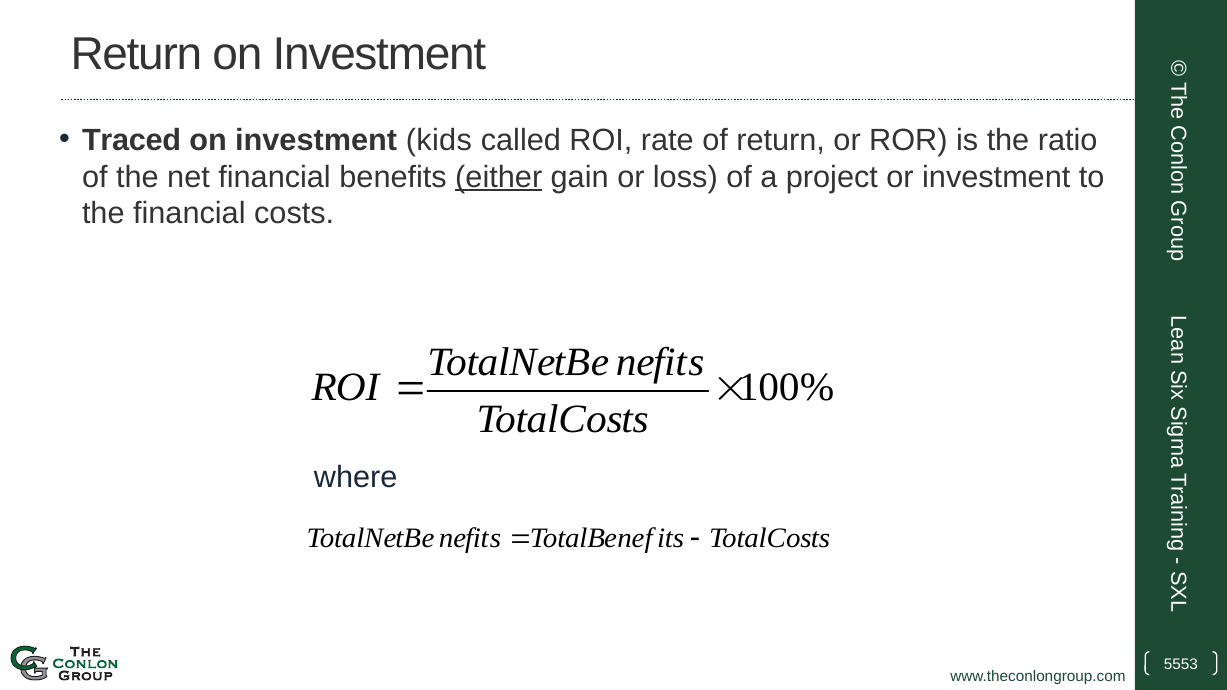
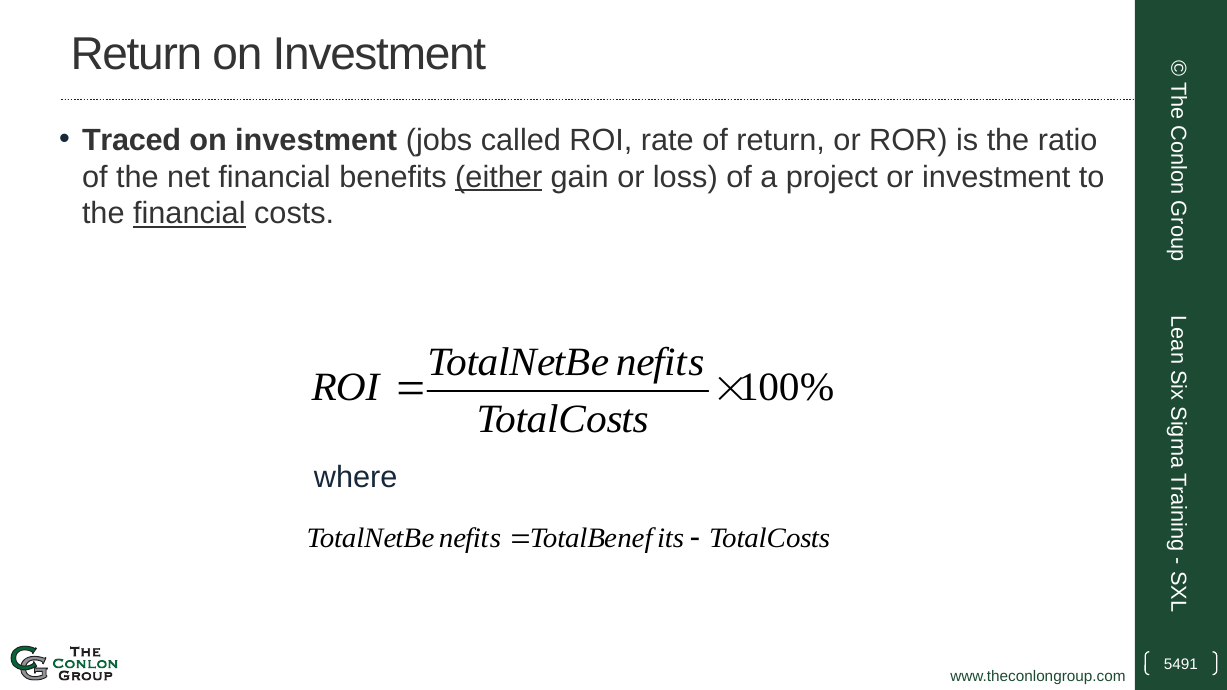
kids: kids -> jobs (439, 140)
financial underline: none -> present (189, 214)
5553: 5553 -> 5491 (1181, 664)
